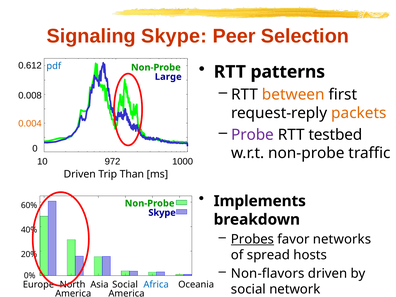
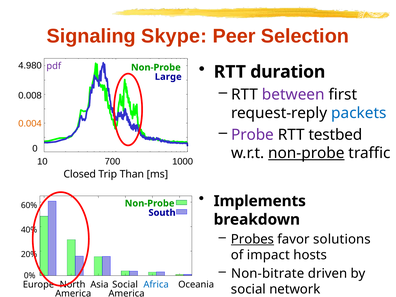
0.612: 0.612 -> 4.980 (30, 66)
patterns: patterns -> duration (288, 72)
pdf colour: blue -> purple (54, 66)
between colour: orange -> purple (293, 95)
packets colour: orange -> blue (359, 113)
non-probe underline: none -> present (306, 153)
972: 972 -> 700 (112, 161)
Driven: Driven -> Closed (80, 174)
Skype: Skype -> South (162, 213)
networks: networks -> solutions (342, 239)
spread: spread -> impact (268, 255)
Non-flavors: Non-flavors -> Non-bitrate (268, 274)
